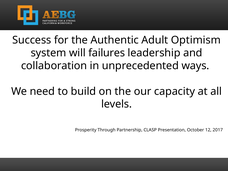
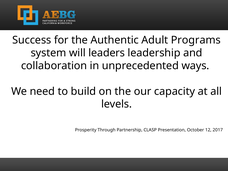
Optimism: Optimism -> Programs (196, 40)
failures: failures -> leaders (107, 53)
